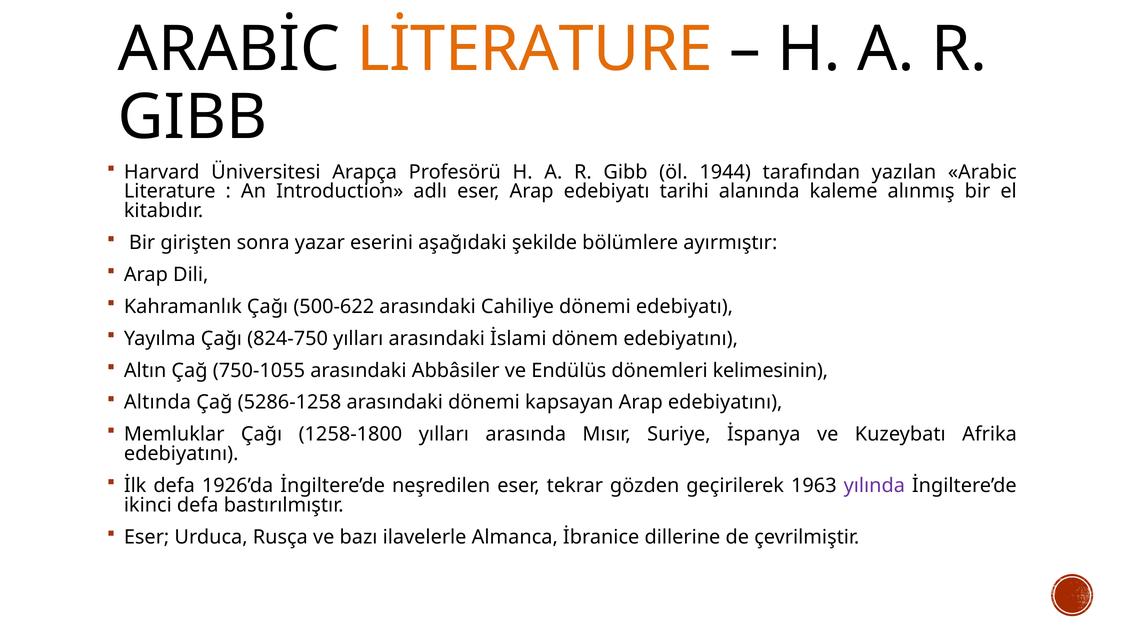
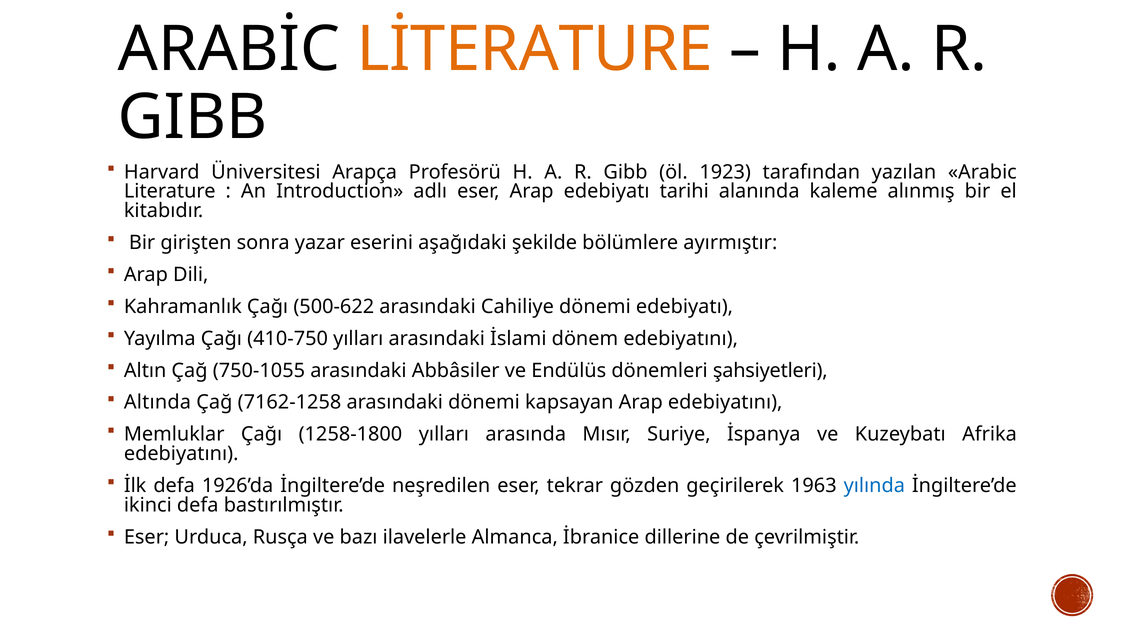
1944: 1944 -> 1923 (725, 172)
824-750: 824-750 -> 410-750 (288, 339)
kelimesinin: kelimesinin -> şahsiyetleri (770, 371)
5286-1258: 5286-1258 -> 7162-1258 (289, 403)
yılında colour: purple -> blue (874, 486)
